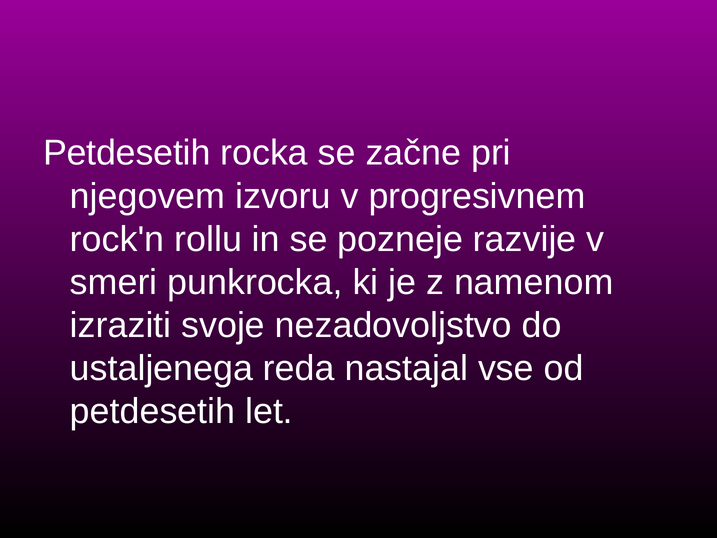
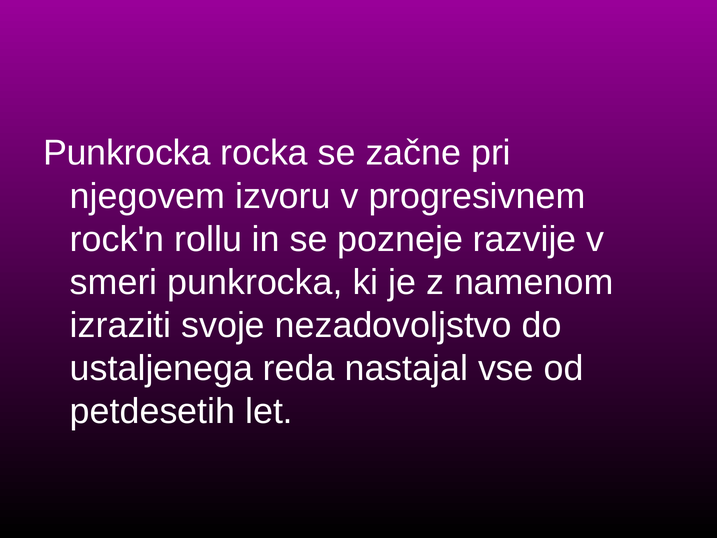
Petdesetih: Petdesetih -> Punkrocka (127, 153)
